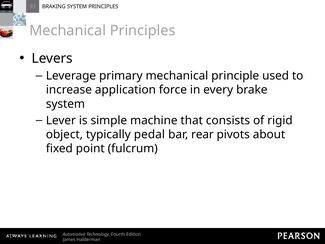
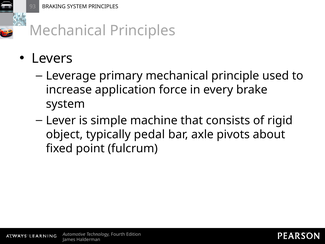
rear: rear -> axle (202, 134)
